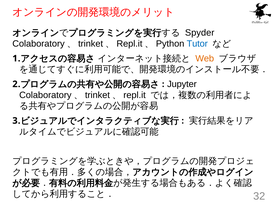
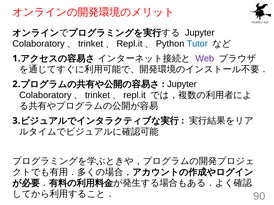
Spyder: Spyder -> Jupyter (200, 33)
Web colour: orange -> purple (205, 59)
32: 32 -> 90 (259, 197)
